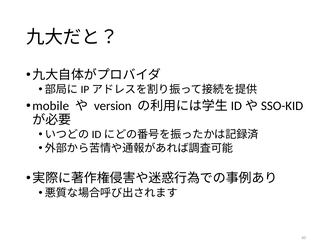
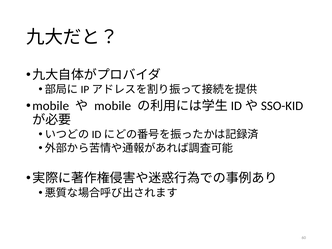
version: version -> mobile (113, 106)
